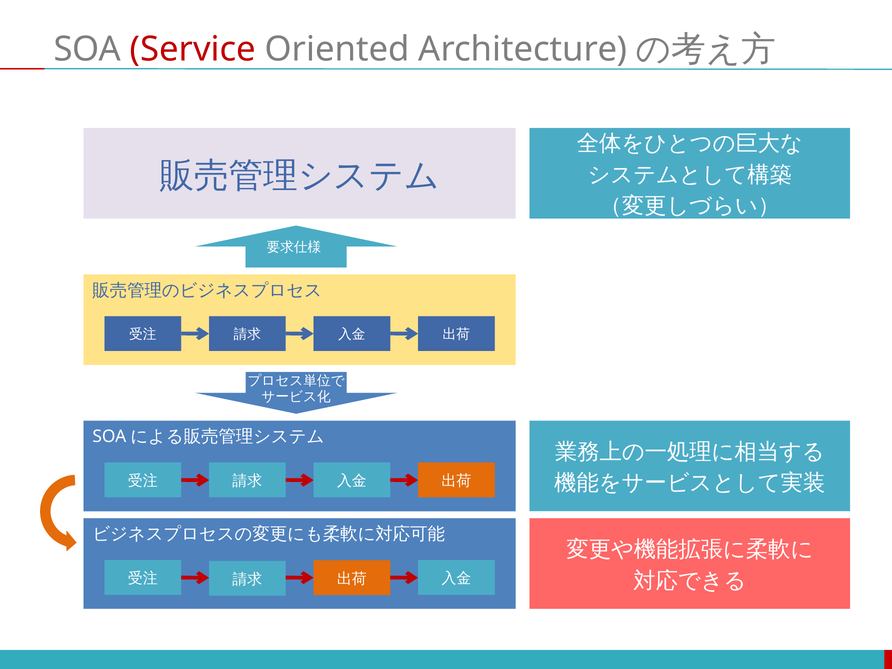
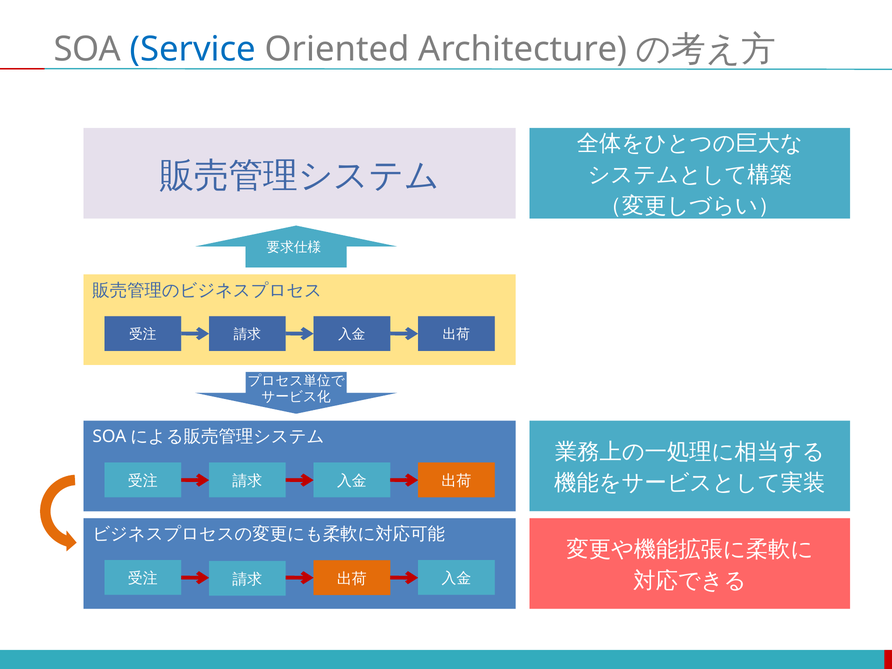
Service colour: red -> blue (193, 49)
